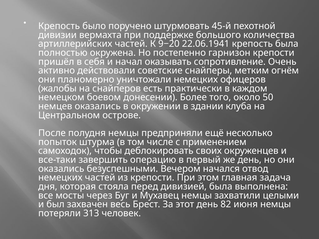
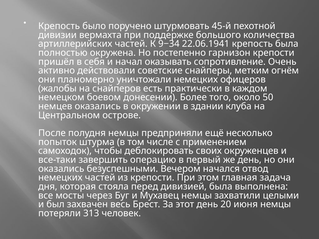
9−20: 9−20 -> 9−34 (169, 44)
82: 82 -> 20 (226, 205)
